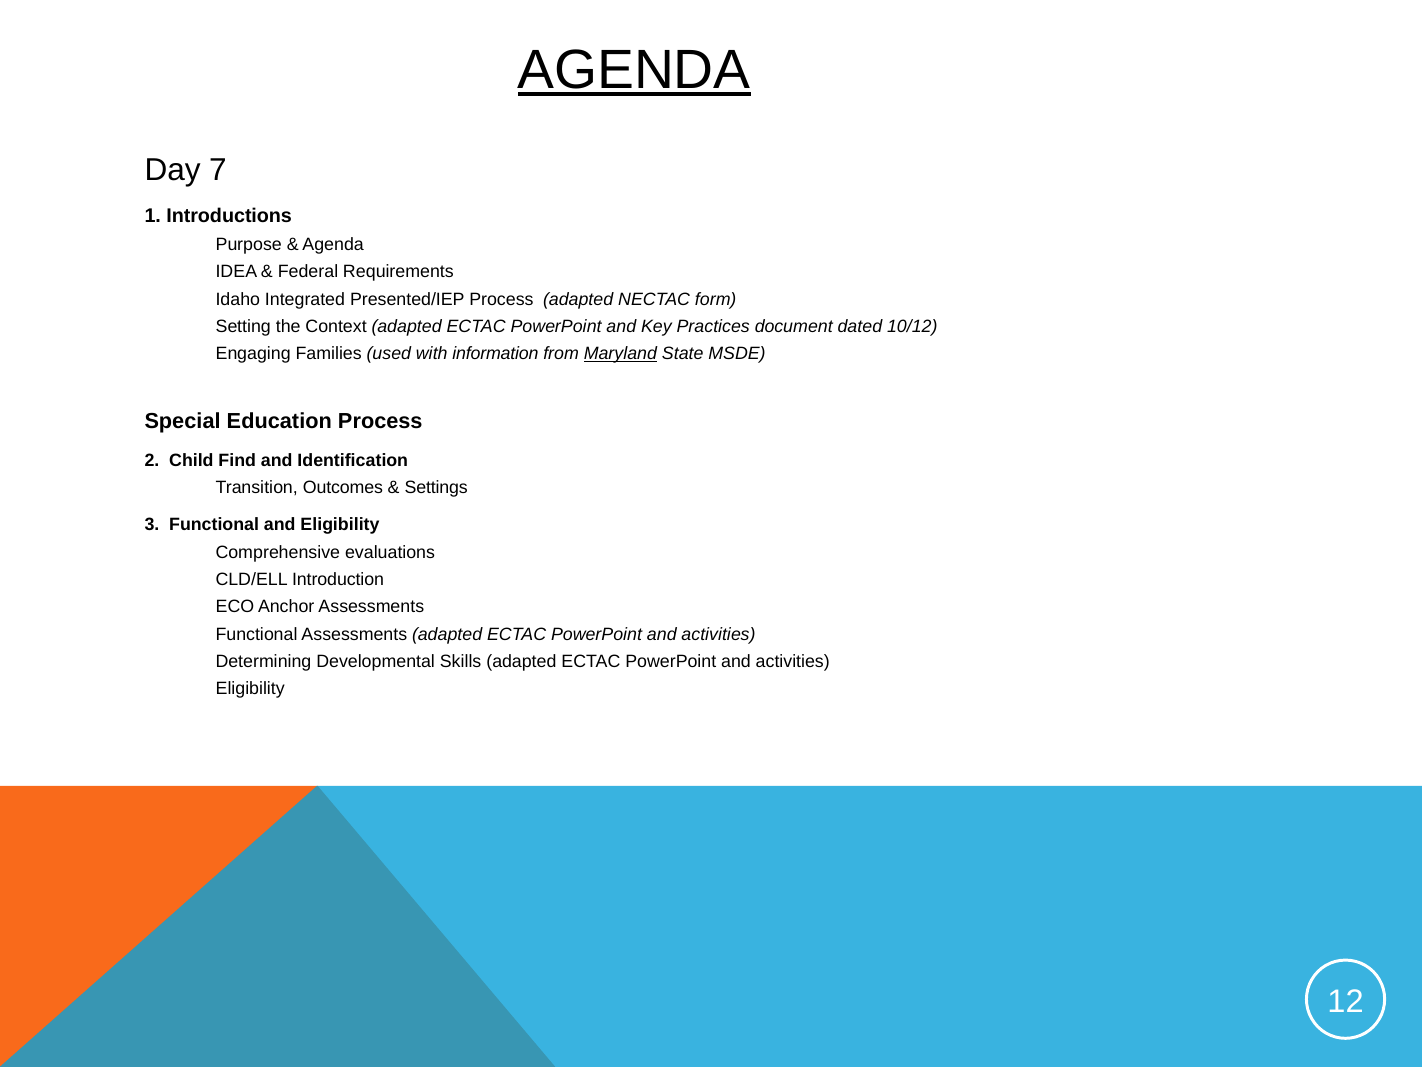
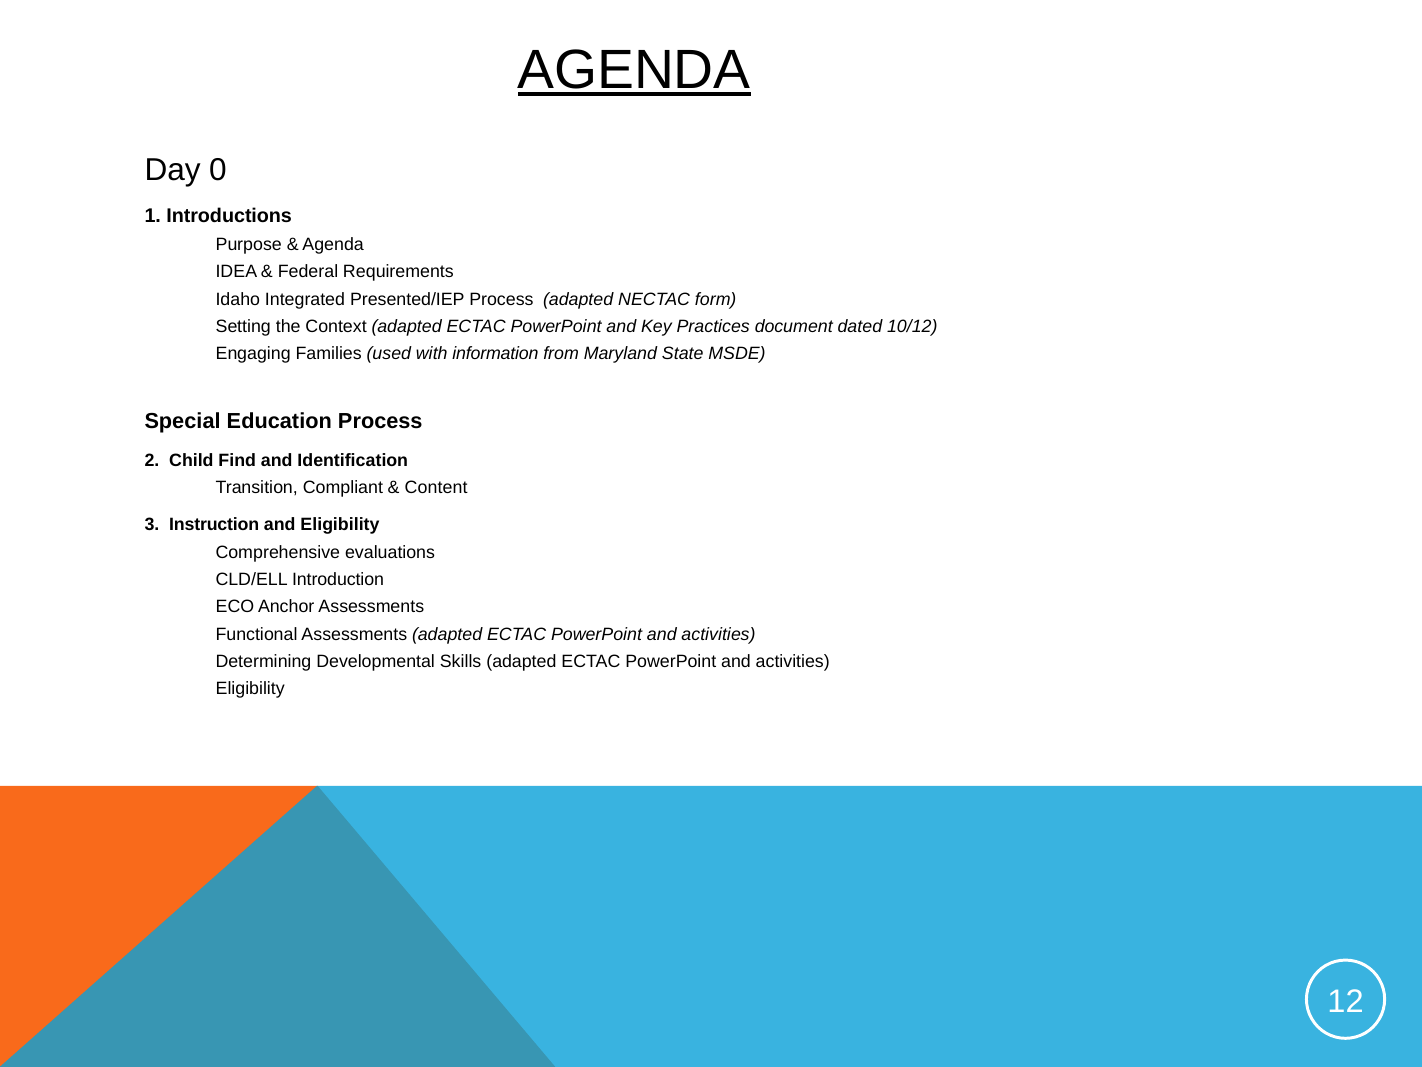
7: 7 -> 0 (218, 170)
Maryland underline: present -> none (620, 354)
Outcomes: Outcomes -> Compliant (343, 488)
Settings: Settings -> Content (436, 488)
3 Functional: Functional -> Instruction (214, 525)
